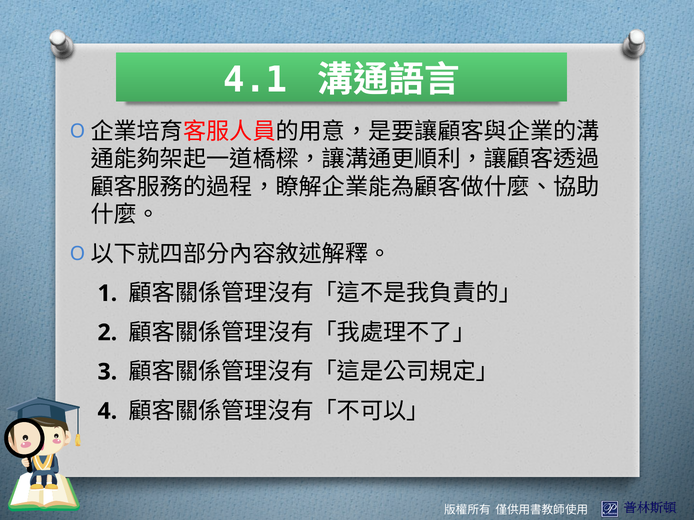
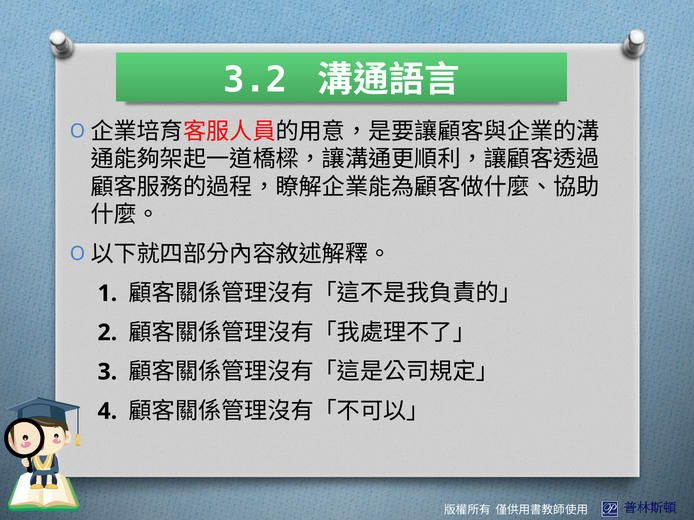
4.1: 4.1 -> 3.2 (255, 80)
